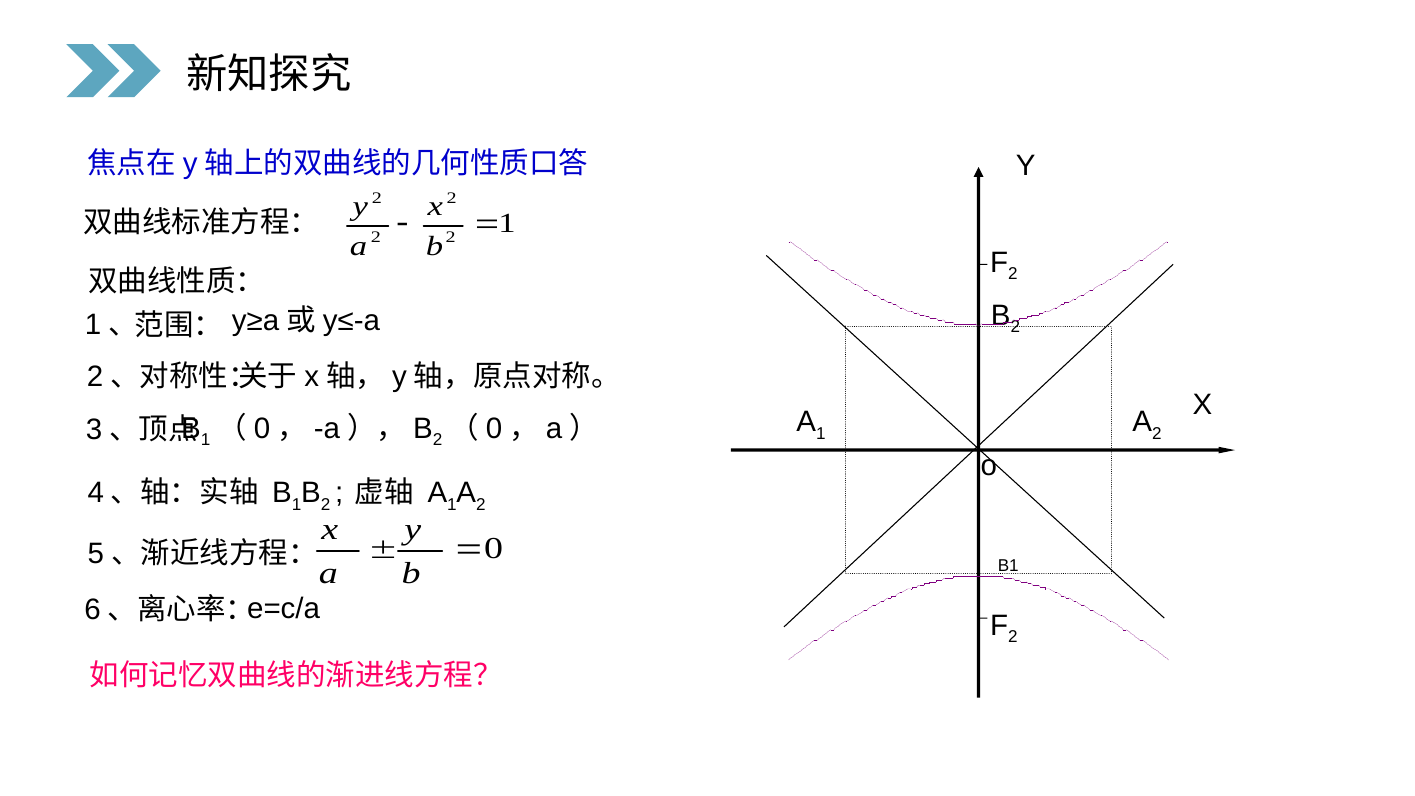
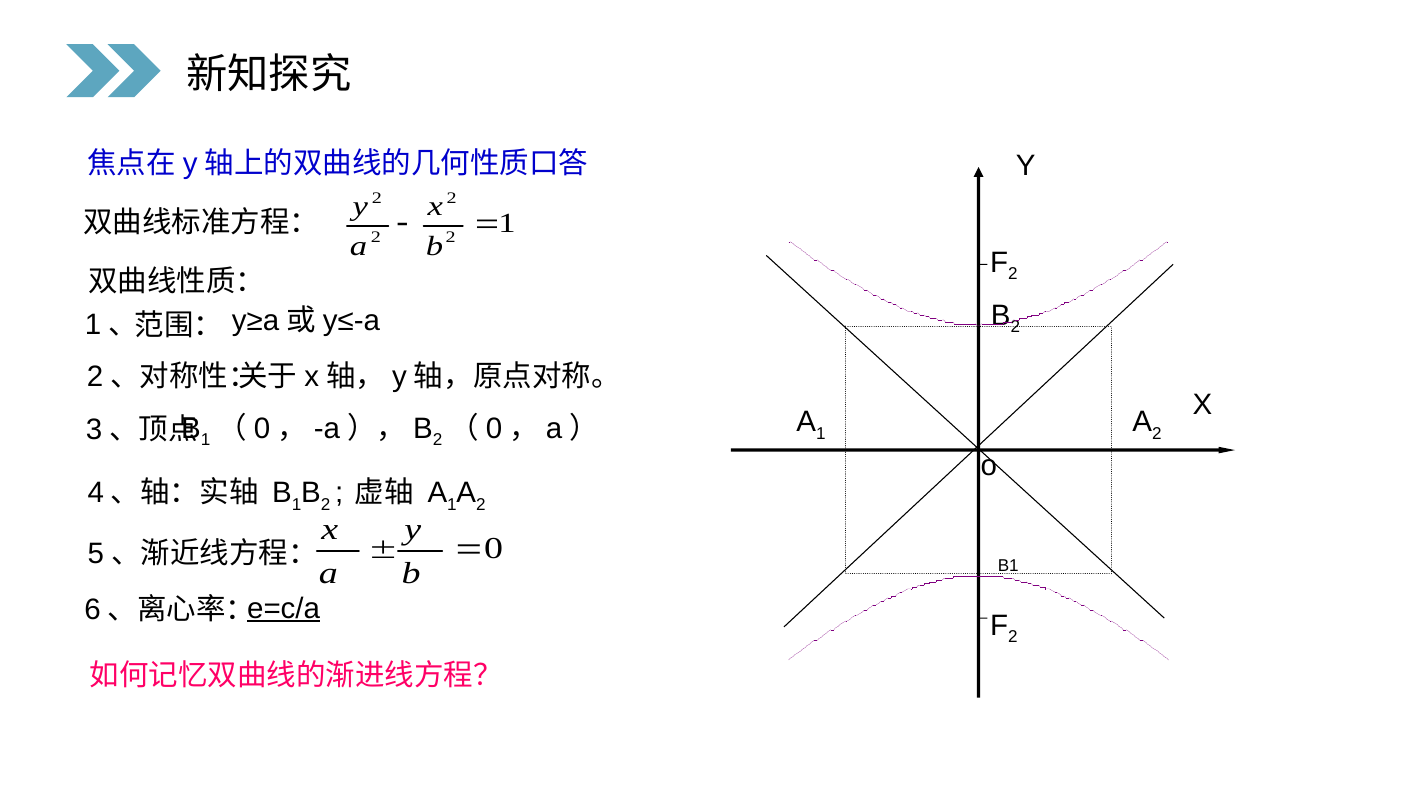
e=c/a underline: none -> present (284, 609)
